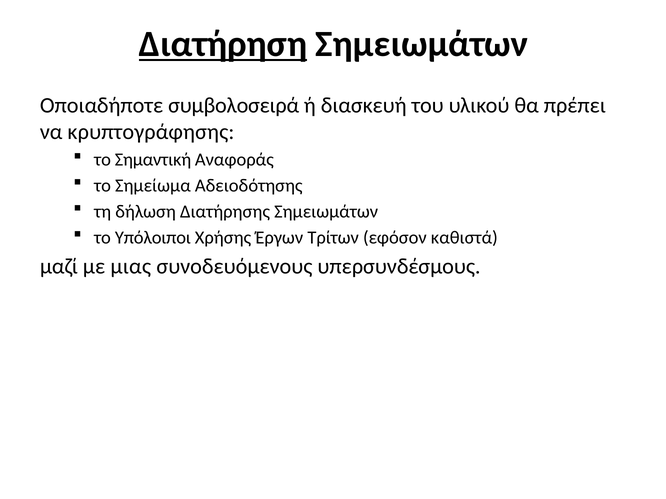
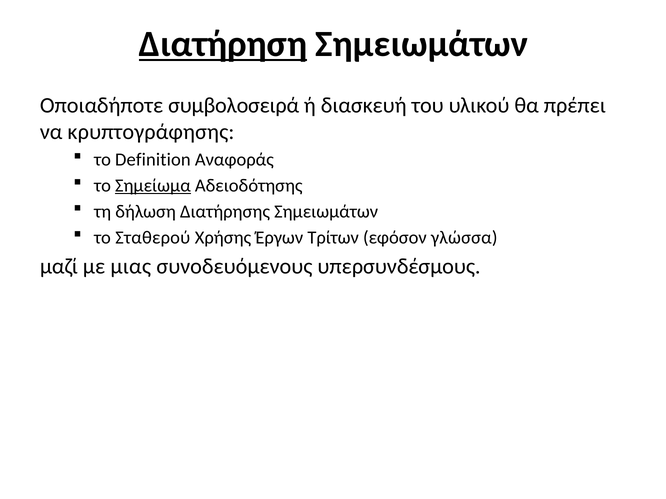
Σημαντική: Σημαντική -> Definition (153, 160)
Σημείωμα underline: none -> present (153, 186)
Υπόλοιποι: Υπόλοιποι -> Σταθερού (153, 238)
καθιστά: καθιστά -> γλώσσα (464, 238)
